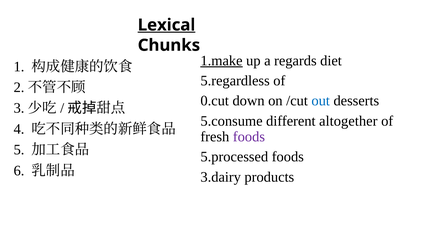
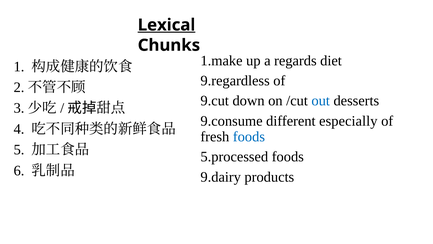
1.make underline: present -> none (221, 61)
5.regardless: 5.regardless -> 9.regardless (235, 81)
0.cut: 0.cut -> 9.cut (215, 101)
5.consume: 5.consume -> 9.consume (232, 121)
altogether: altogether -> especially (348, 121)
foods colour: purple -> blue (249, 136)
3.dairy: 3.dairy -> 9.dairy (221, 177)
